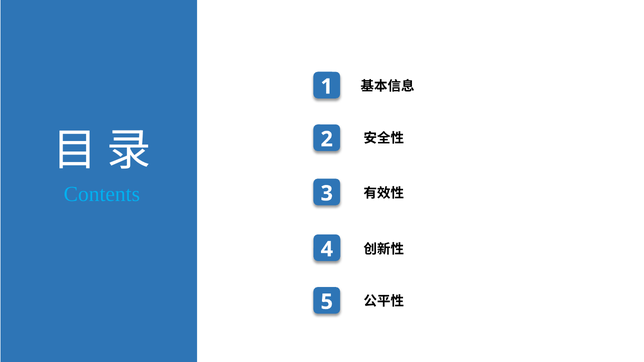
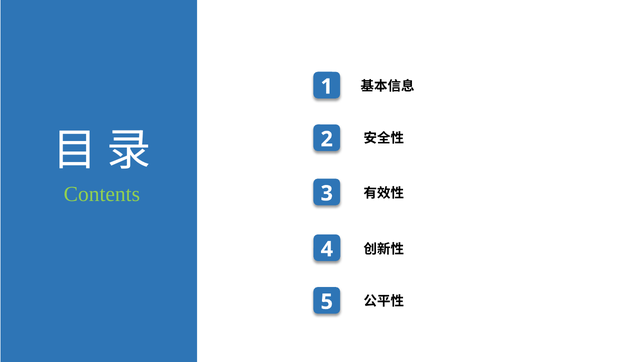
Contents colour: light blue -> light green (102, 194)
